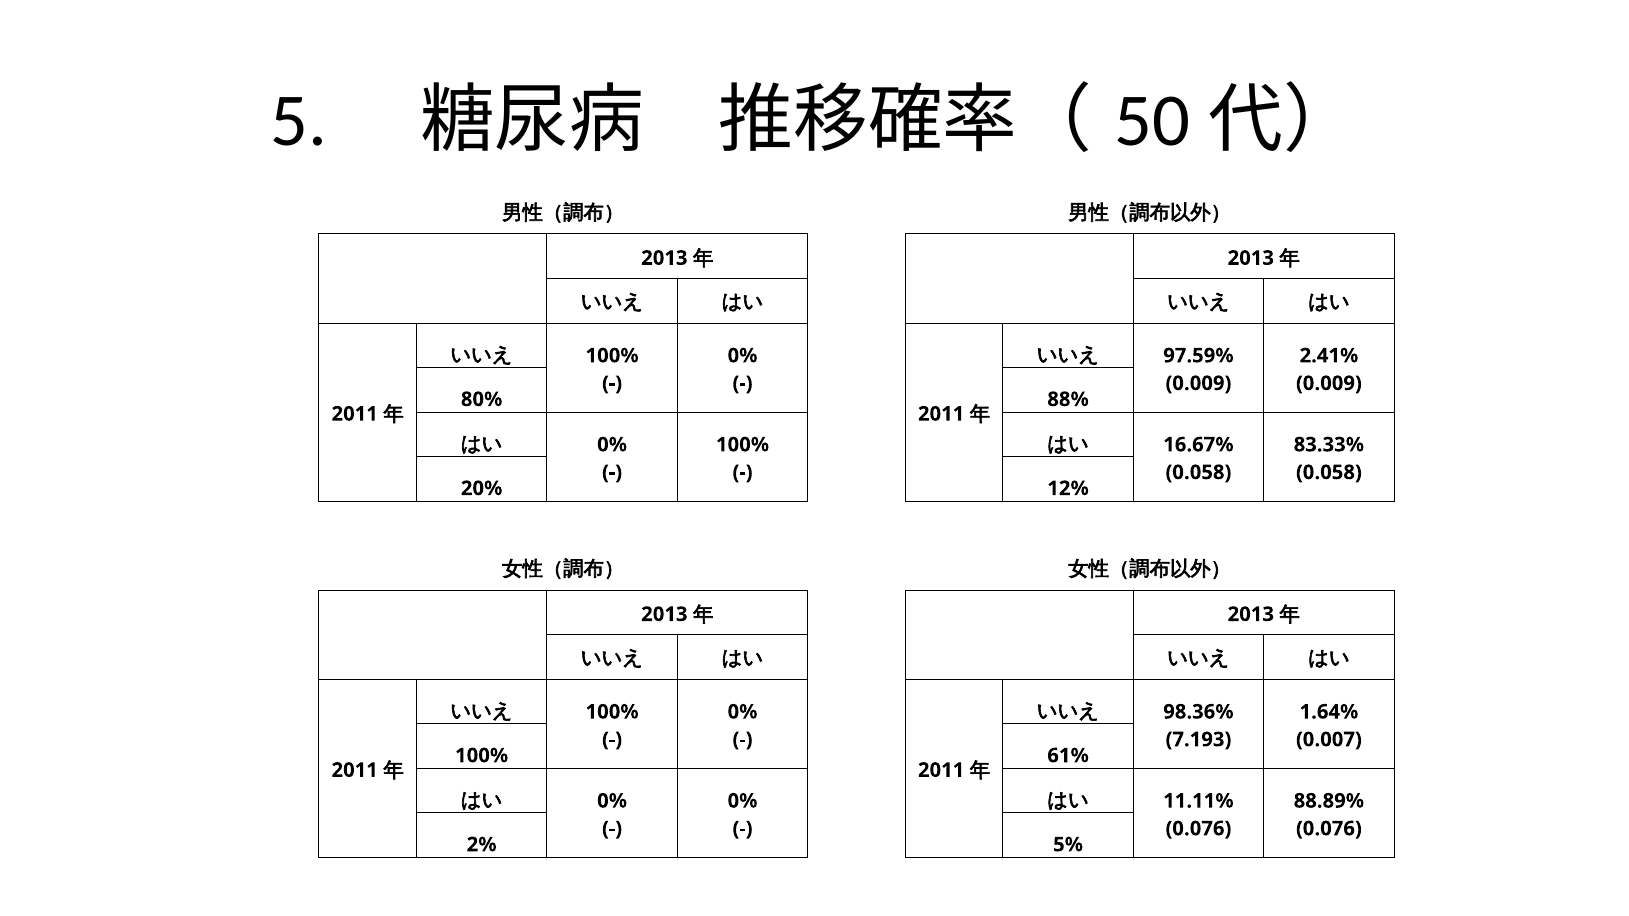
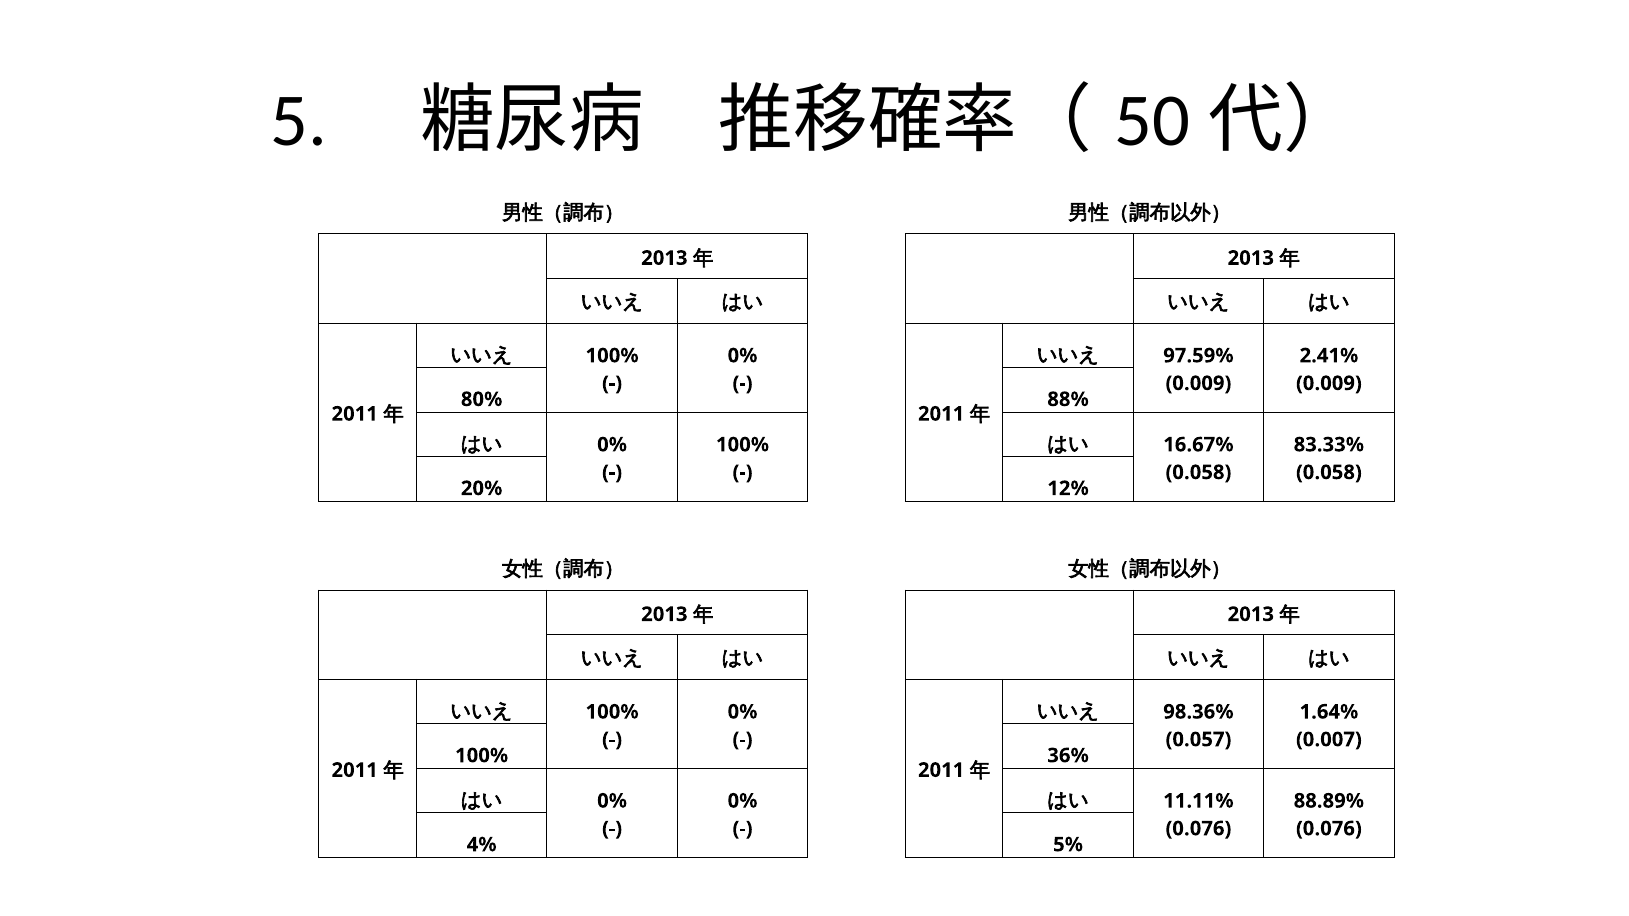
7.193: 7.193 -> 0.057 (1198, 740)
61%: 61% -> 36% (1068, 756)
2%: 2% -> 4% (482, 845)
